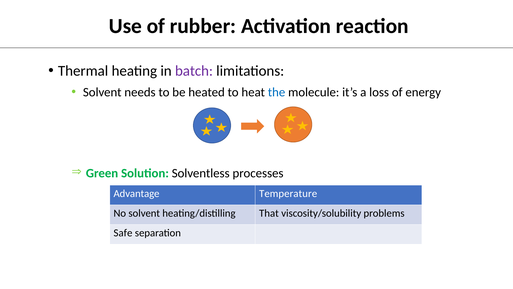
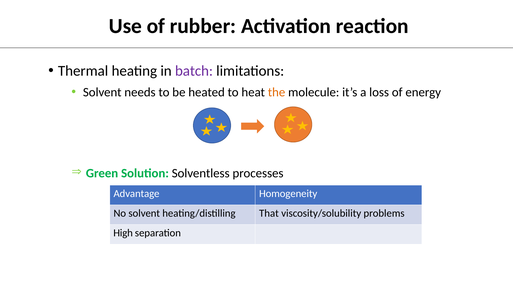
the colour: blue -> orange (277, 92)
Temperature: Temperature -> Homogeneity (288, 193)
Safe: Safe -> High (123, 233)
